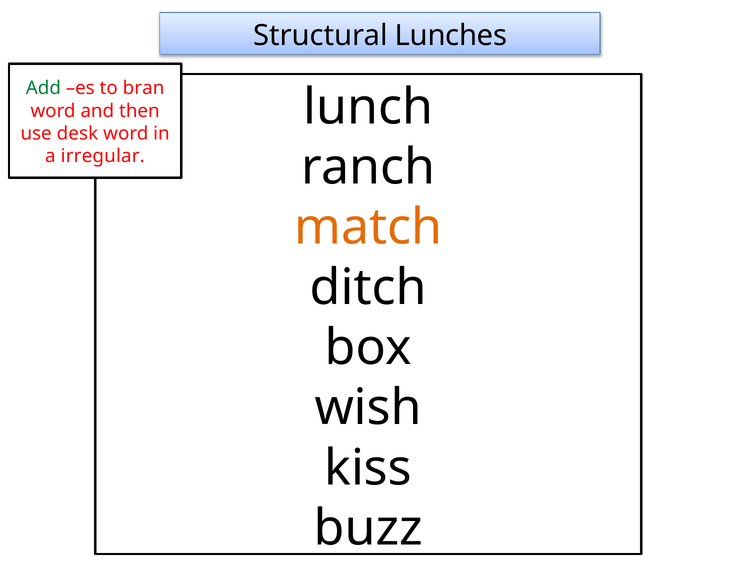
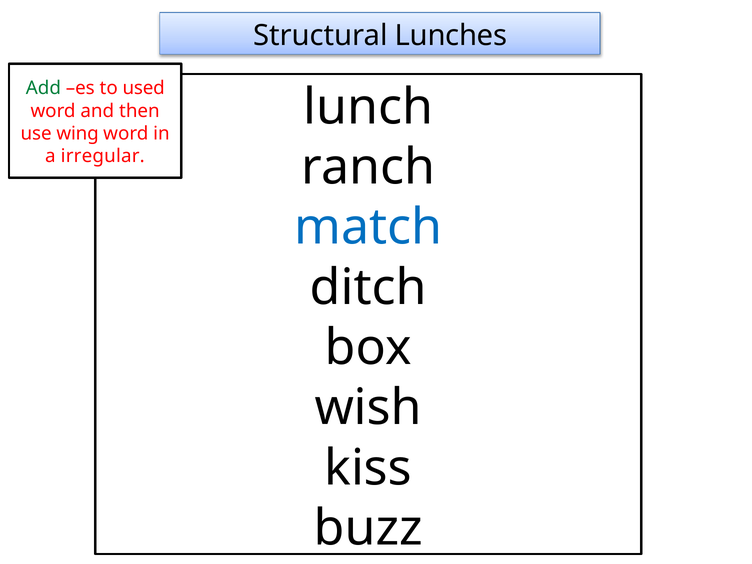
bran: bran -> used (144, 88)
desk: desk -> wing (78, 133)
match colour: orange -> blue (368, 227)
